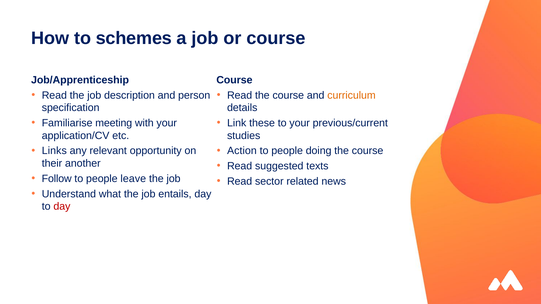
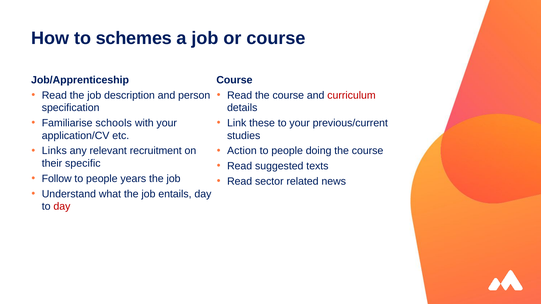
curriculum colour: orange -> red (352, 95)
meeting: meeting -> schools (114, 123)
opportunity: opportunity -> recruitment (156, 151)
another: another -> specific (83, 164)
leave: leave -> years (133, 179)
